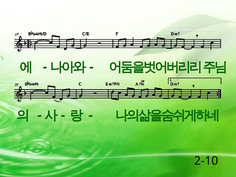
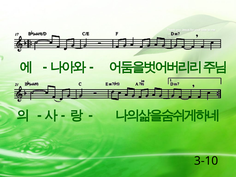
2-10: 2-10 -> 3-10 (206, 161)
